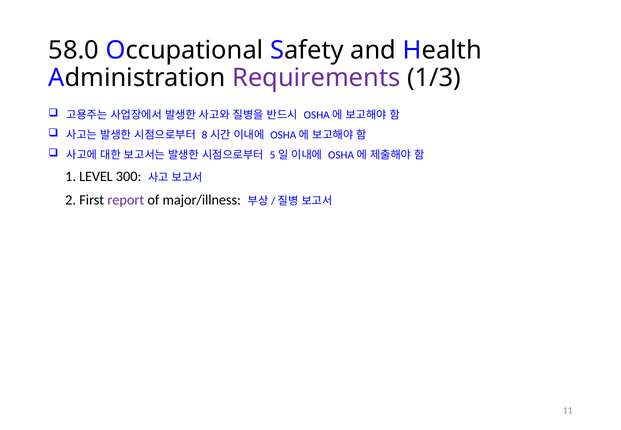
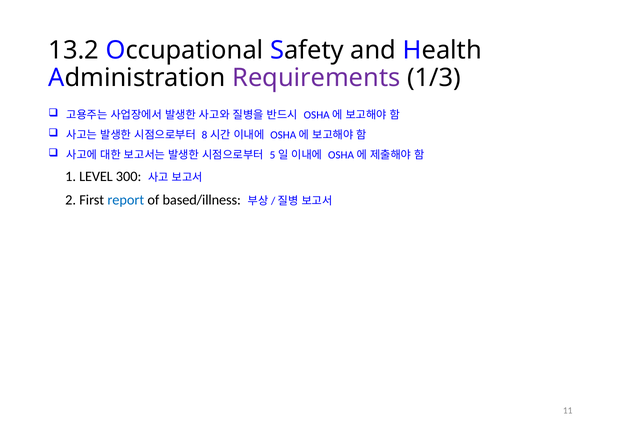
58.0: 58.0 -> 13.2 (74, 50)
report colour: purple -> blue (126, 200)
major/illness: major/illness -> based/illness (202, 200)
